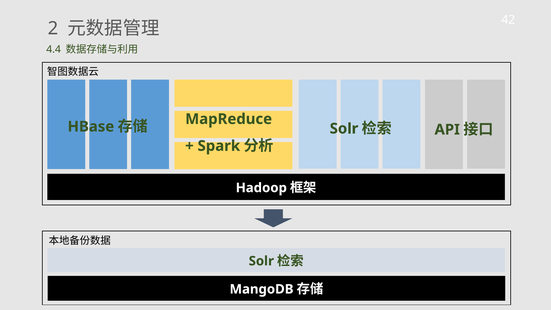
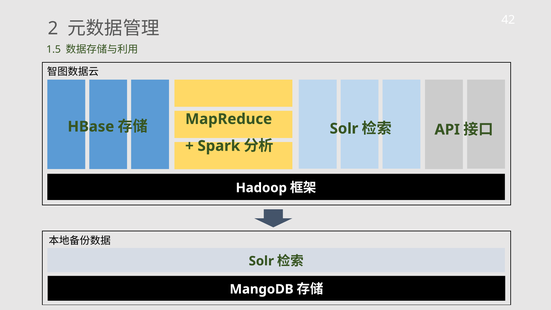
4.4: 4.4 -> 1.5 (54, 49)
